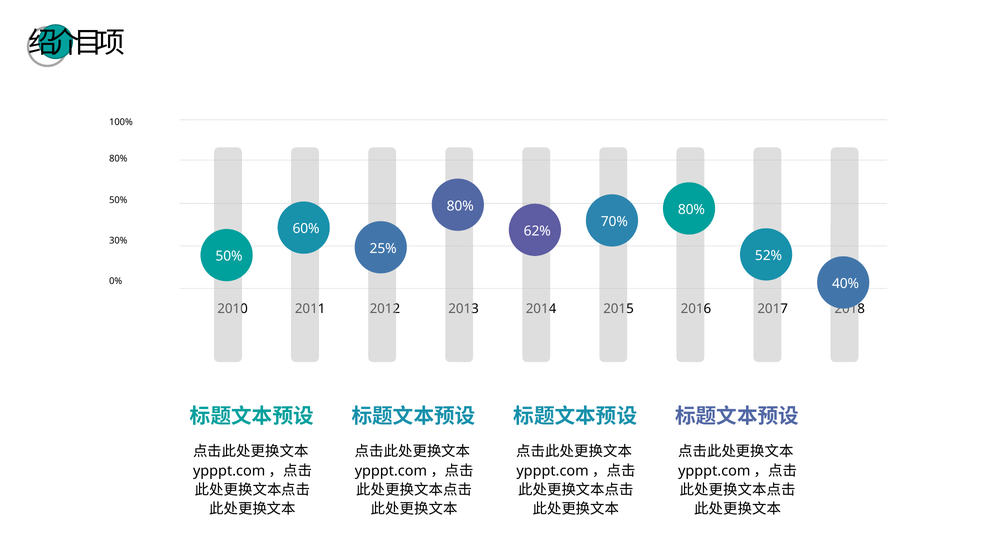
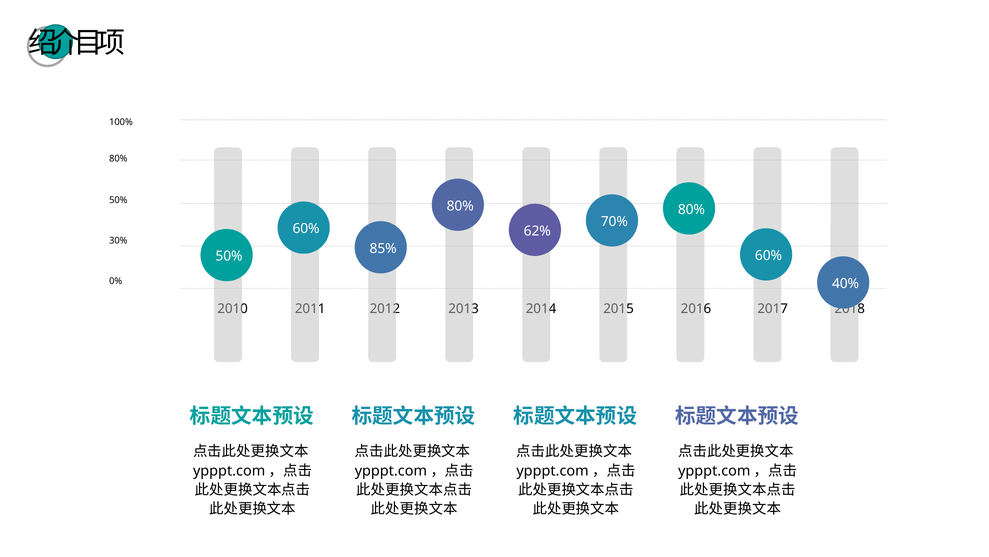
25%: 25% -> 85% (383, 248)
52%: 52% -> 60% (769, 255)
